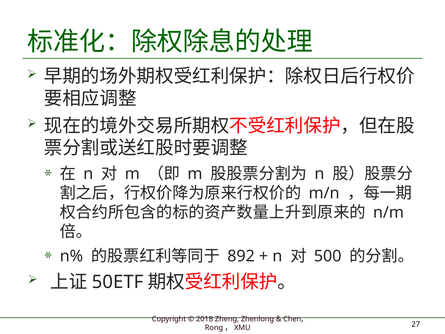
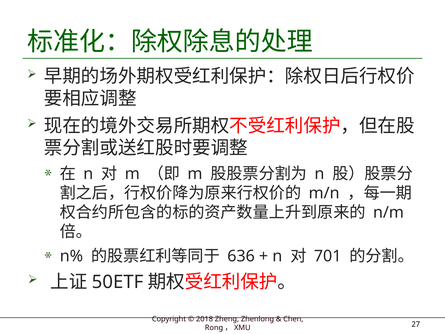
892: 892 -> 636 (241, 256)
500: 500 -> 701 (328, 256)
